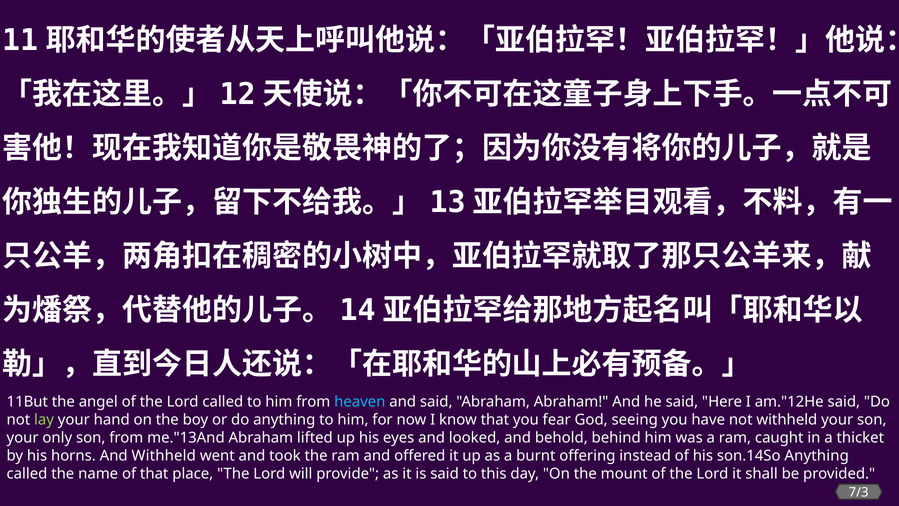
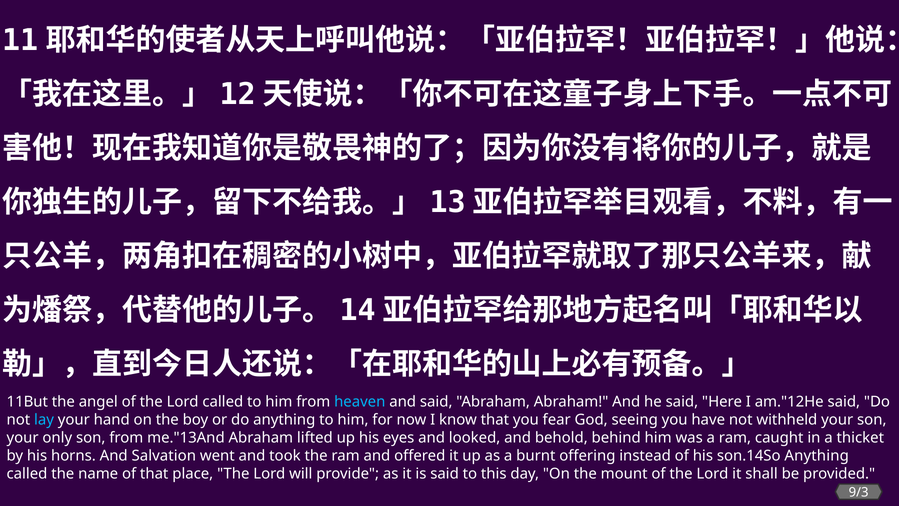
lay colour: light green -> light blue (44, 419)
And Withheld: Withheld -> Salvation (164, 455)
7/3: 7/3 -> 9/3 (859, 492)
